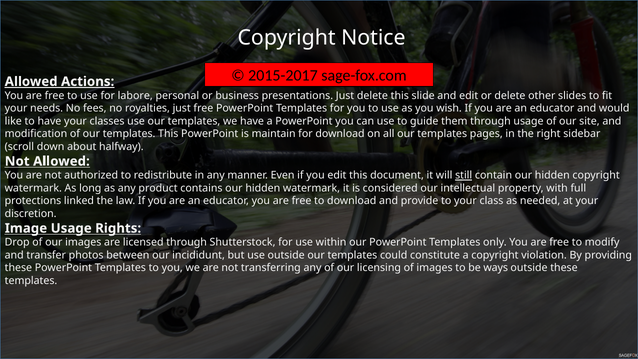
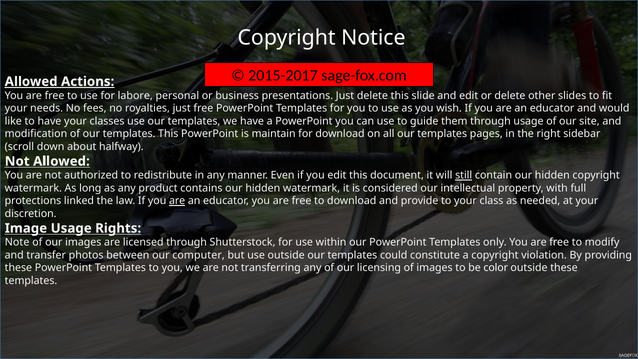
are underline: none -> present (177, 201)
Drop: Drop -> Note (17, 242)
incididunt: incididunt -> computer (198, 255)
ways: ways -> color (496, 268)
